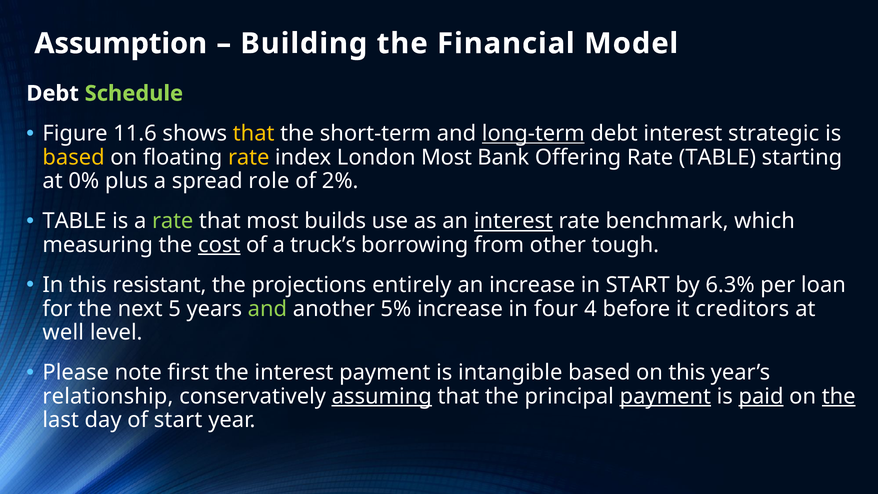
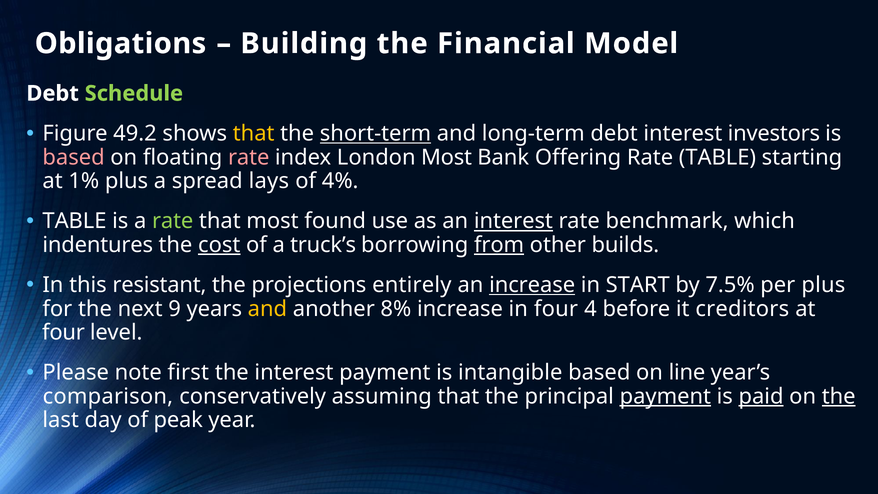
Assumption: Assumption -> Obligations (120, 44)
11.6: 11.6 -> 49.2 (135, 134)
short-term underline: none -> present (375, 134)
long-term underline: present -> none (533, 134)
strategic: strategic -> investors (774, 134)
based colour: yellow -> pink (74, 157)
rate colour: yellow -> pink (249, 157)
0%: 0% -> 1% (84, 181)
role: role -> lays (269, 181)
2%: 2% -> 4% (340, 181)
builds: builds -> found (335, 221)
measuring: measuring -> indentures (98, 245)
from underline: none -> present (499, 245)
tough: tough -> builds (625, 245)
increase underline: none -> present (532, 285)
6.3%: 6.3% -> 7.5% (730, 285)
per loan: loan -> plus (823, 285)
5: 5 -> 9 (175, 309)
and colour: light green -> yellow (267, 309)
5%: 5% -> 8% (396, 309)
well: well -> four (63, 332)
on this: this -> line (687, 373)
relationship: relationship -> comparison (108, 396)
assuming underline: present -> none (382, 396)
of start: start -> peak (178, 420)
